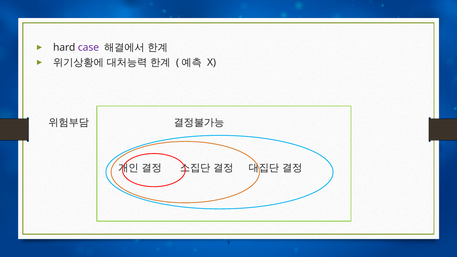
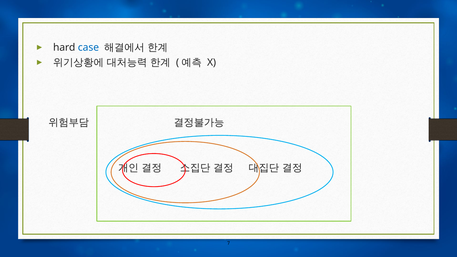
case colour: purple -> blue (88, 47)
